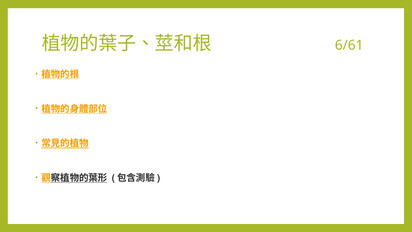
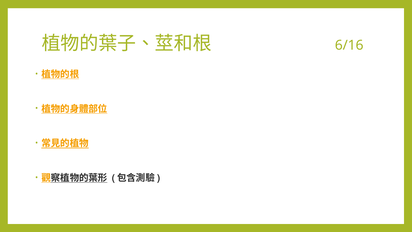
6/61: 6/61 -> 6/16 (349, 45)
